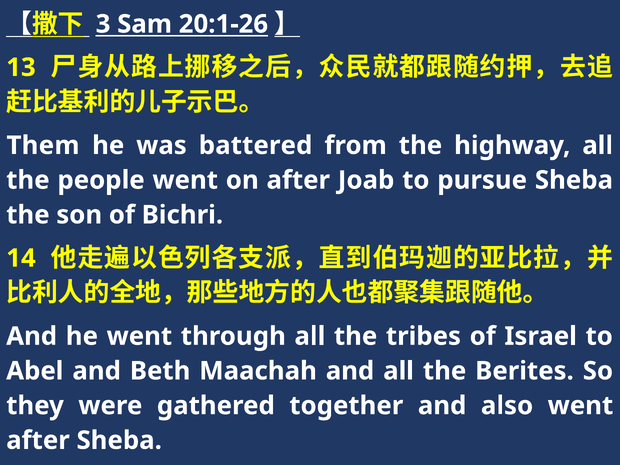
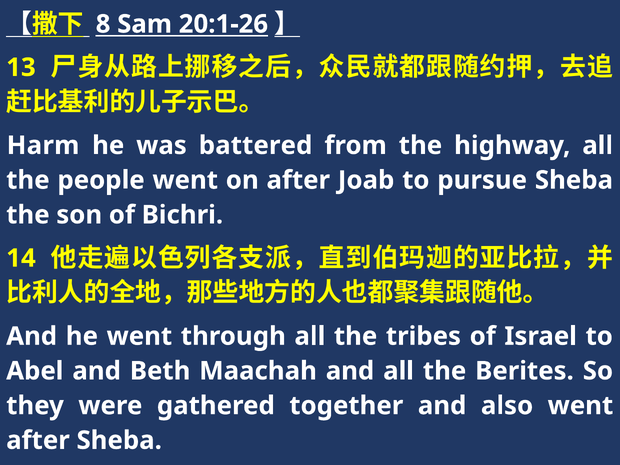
3: 3 -> 8 (103, 24)
Them: Them -> Harm (43, 145)
